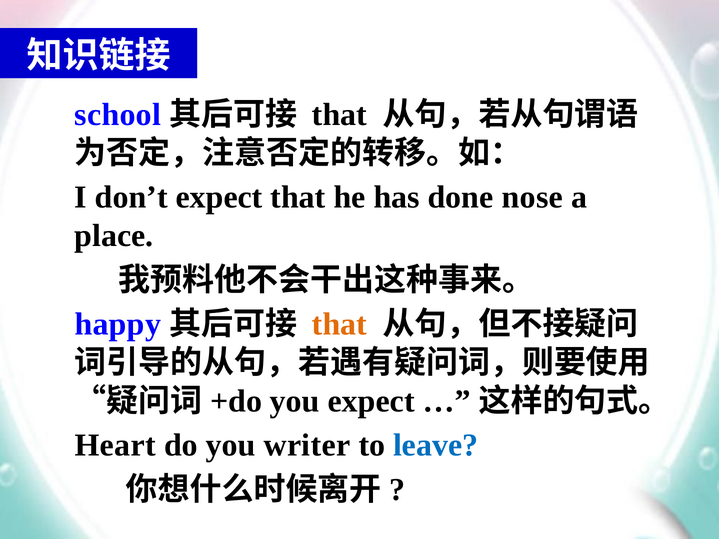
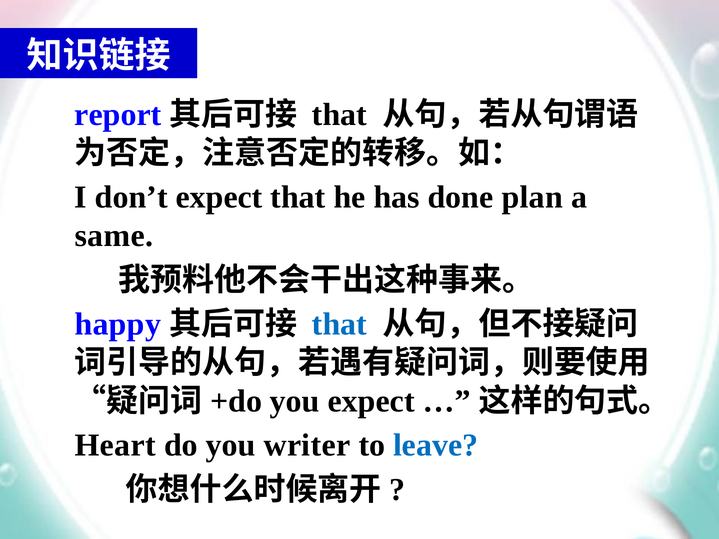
school: school -> report (118, 115)
nose: nose -> plan (532, 198)
place: place -> same (114, 236)
that colour: orange -> blue (339, 325)
